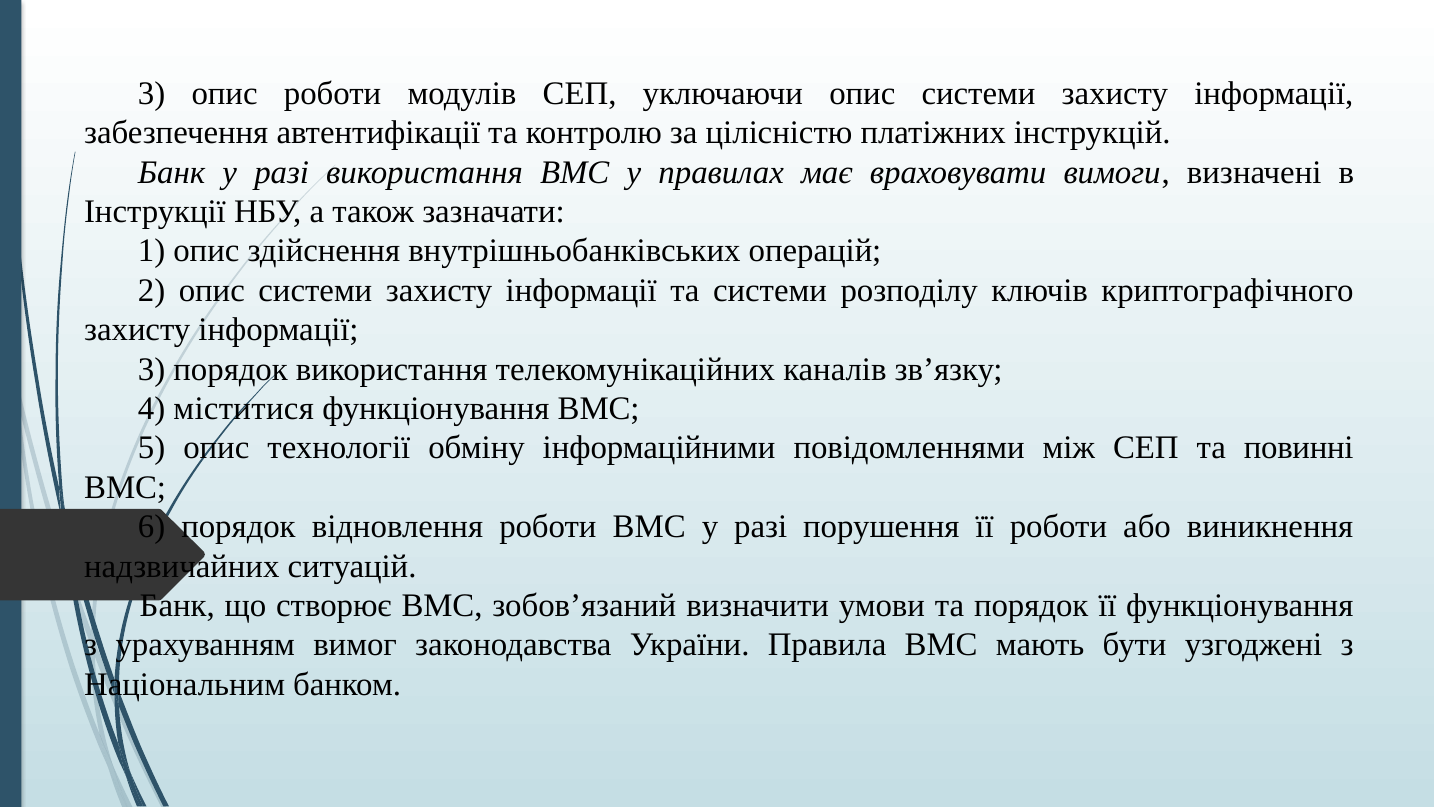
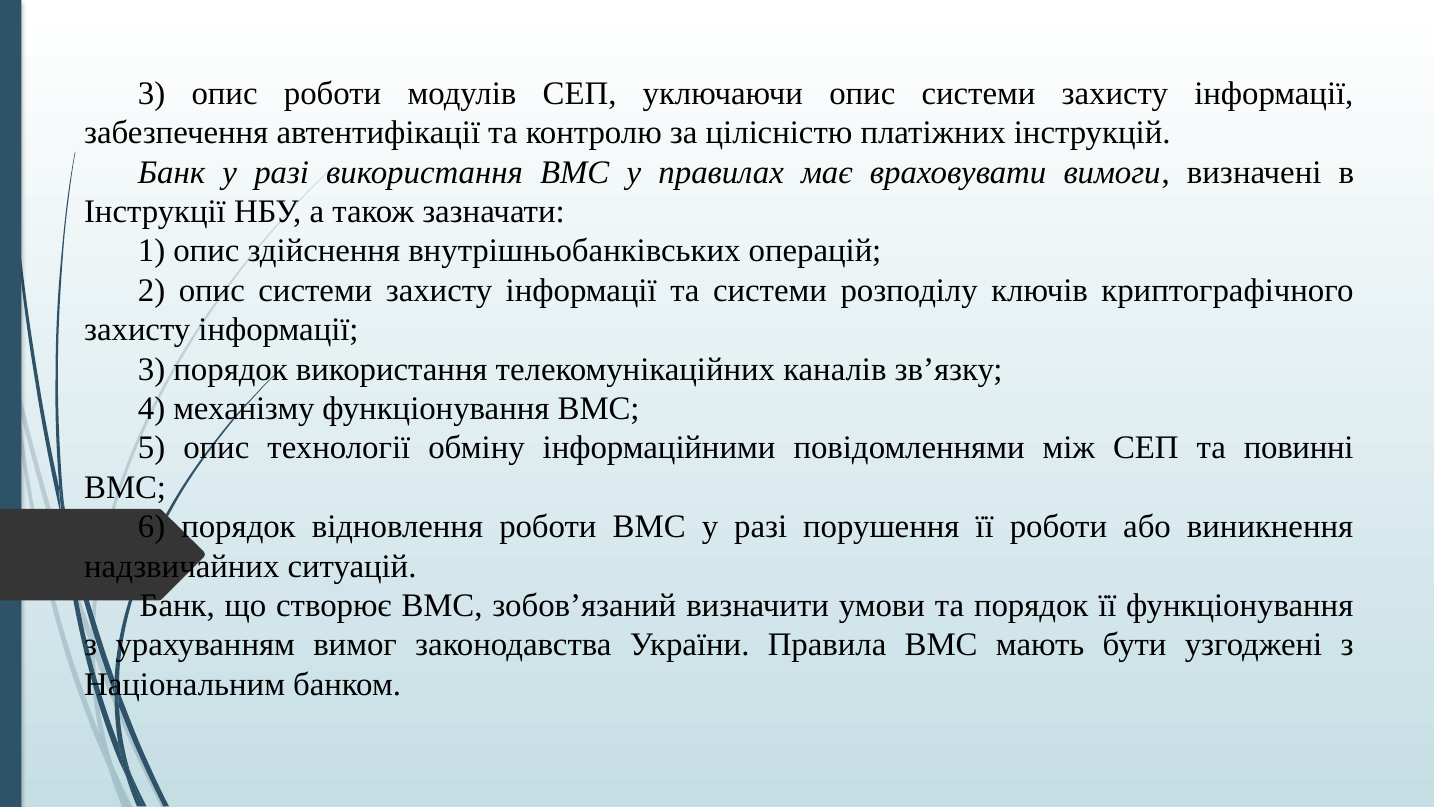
міститися: міститися -> механізму (244, 408)
